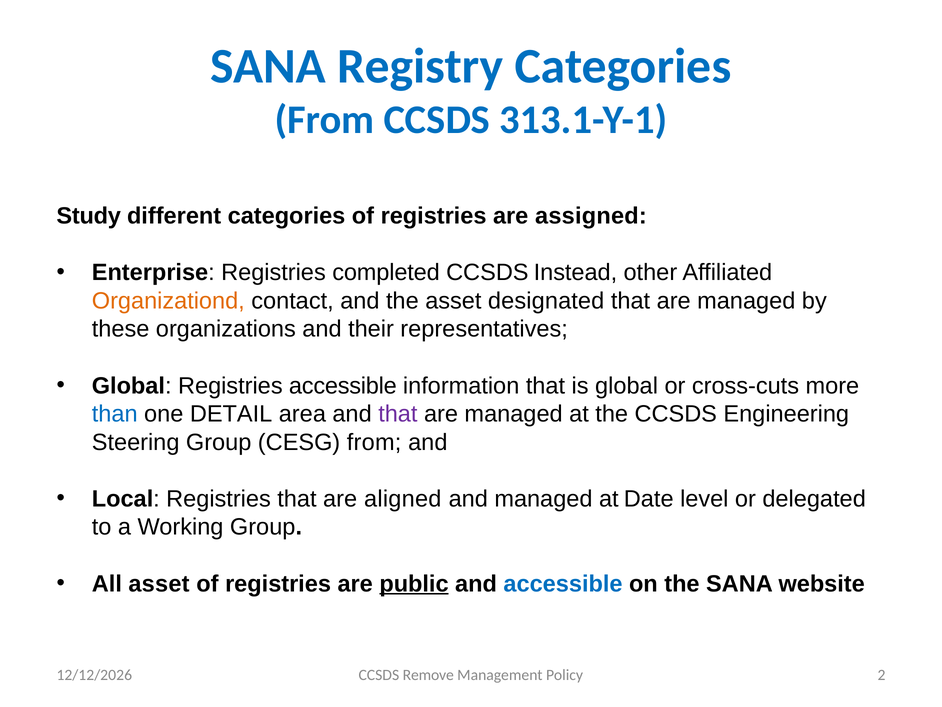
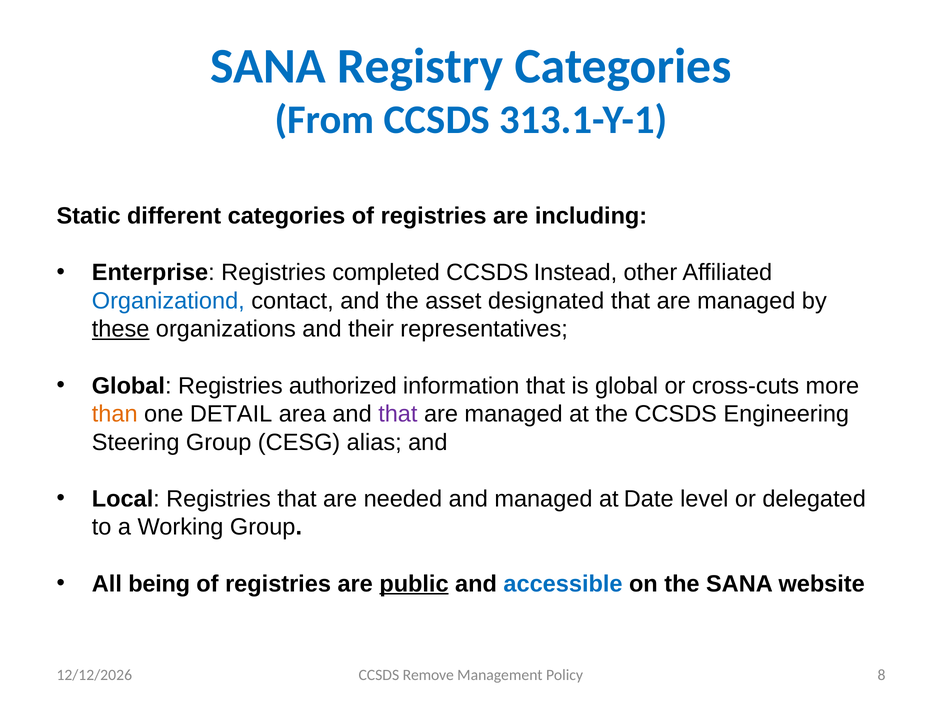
Study: Study -> Static (89, 216)
assigned: assigned -> including (591, 216)
Organizationd colour: orange -> blue (168, 301)
these underline: none -> present (121, 329)
Registries accessible: accessible -> authorized (343, 385)
than colour: blue -> orange (115, 414)
CESG from: from -> alias (374, 442)
aligned: aligned -> needed (403, 499)
All asset: asset -> being (159, 583)
2: 2 -> 8 (882, 675)
